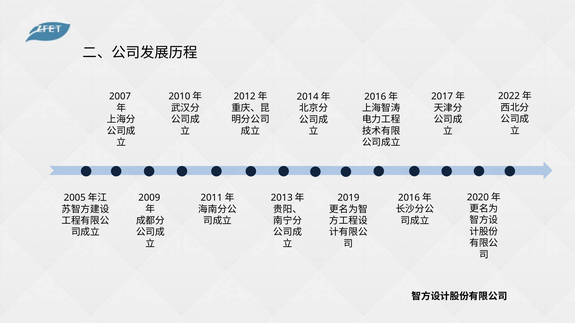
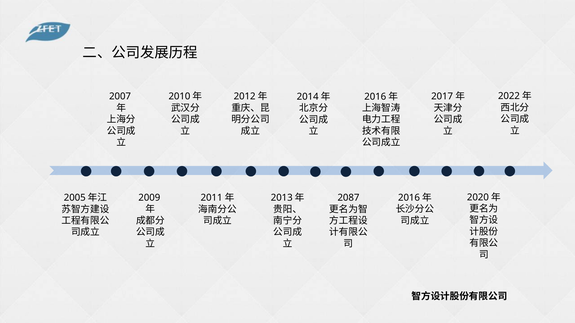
2019: 2019 -> 2087 (348, 198)
